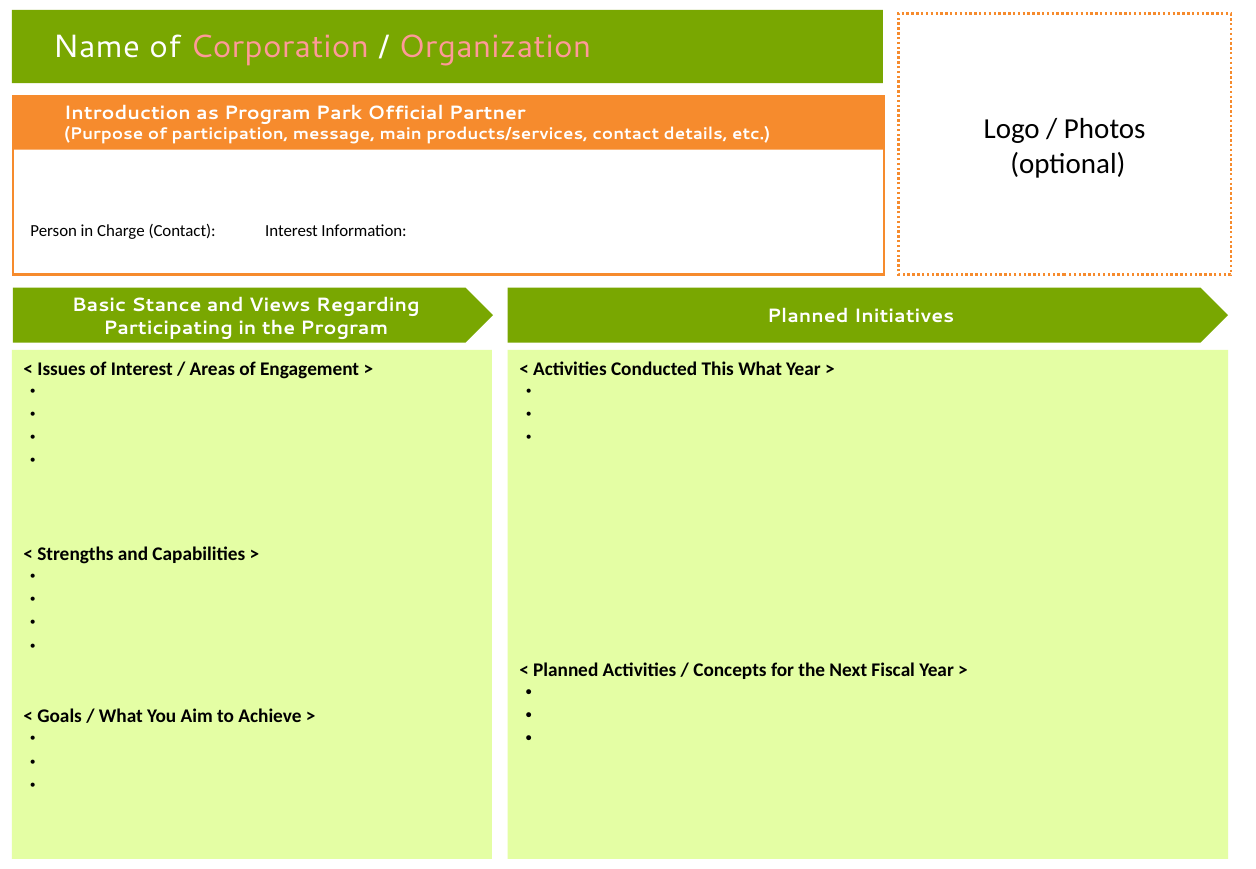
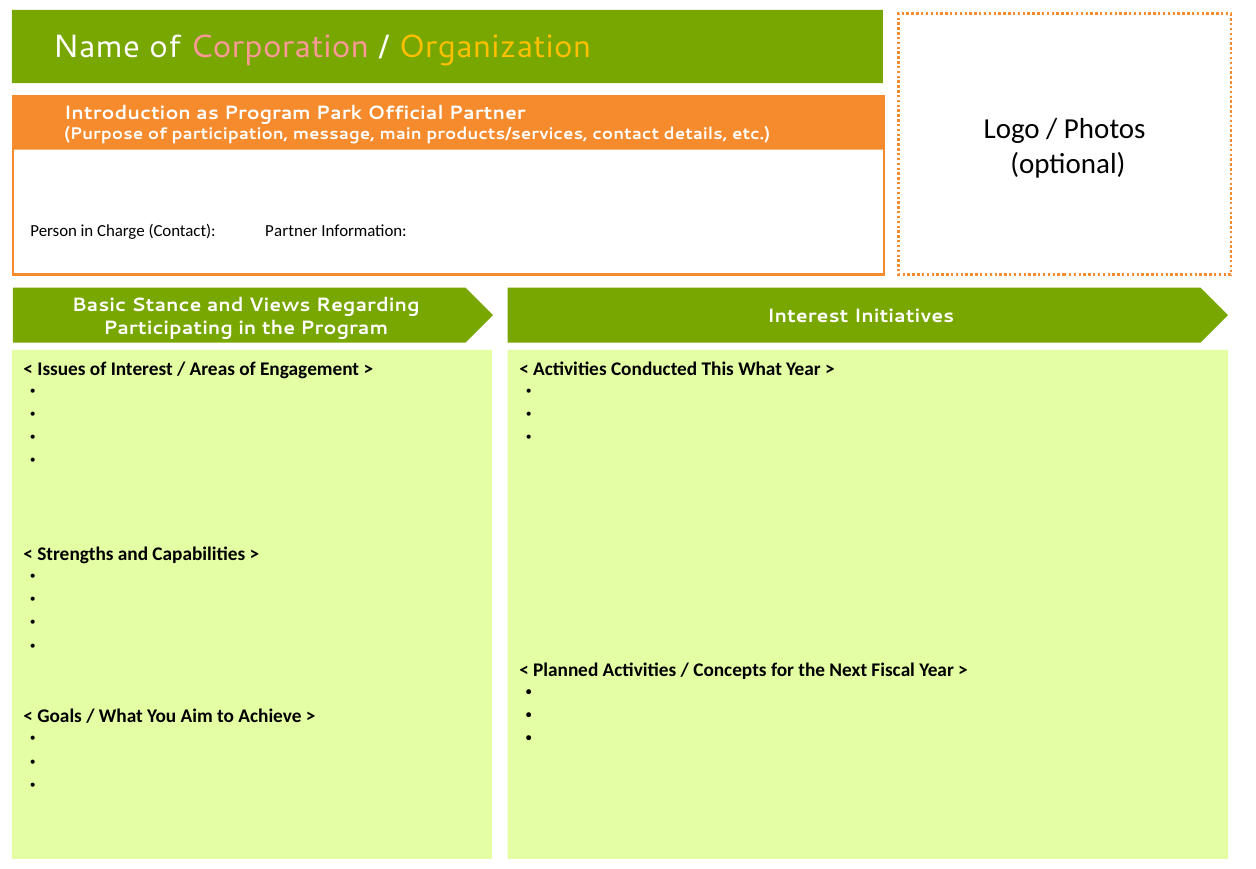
Organization colour: pink -> yellow (495, 47)
Contact Interest: Interest -> Partner (291, 231)
Planned: Planned -> Interest (808, 317)
